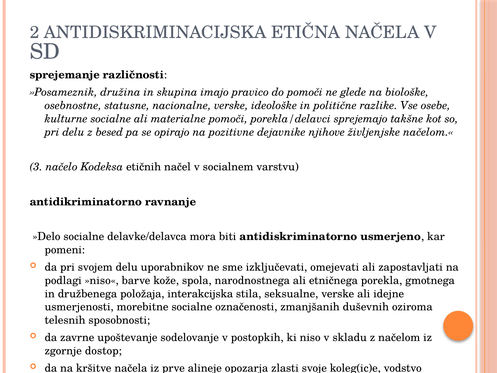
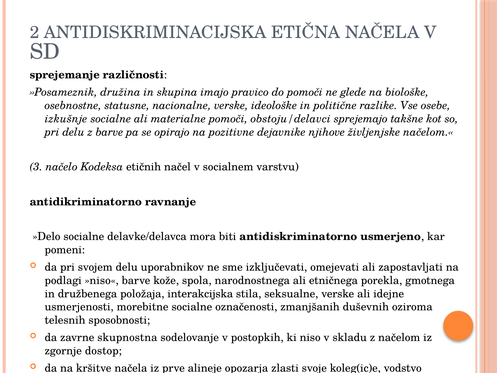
kulturne: kulturne -> izkušnje (66, 119)
porekla/delavci: porekla/delavci -> obstoju/delavci (291, 119)
z besed: besed -> barve (109, 132)
upoštevanje: upoštevanje -> skupnostna (127, 337)
